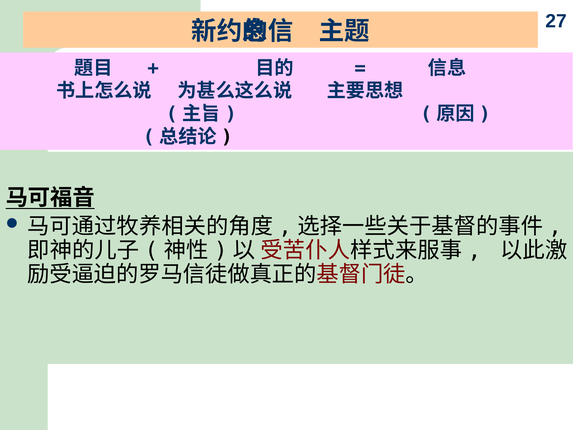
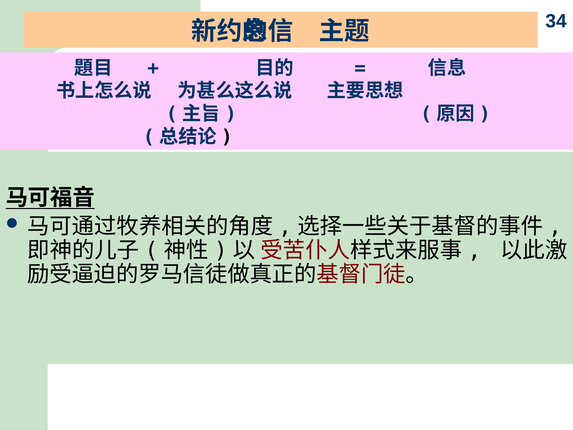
27: 27 -> 34 (556, 21)
